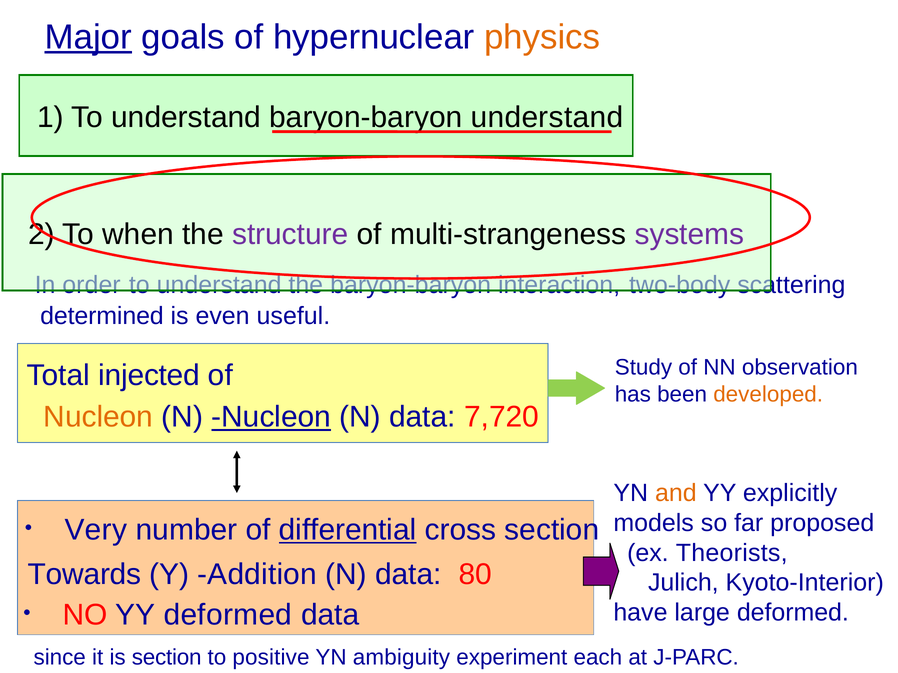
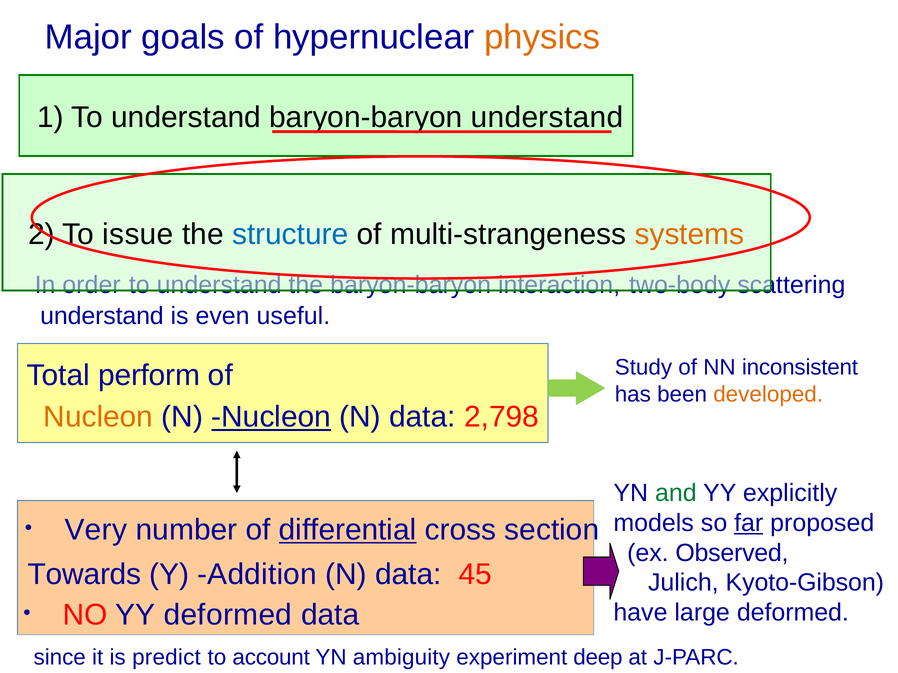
Major underline: present -> none (88, 37)
when: when -> issue (138, 235)
structure colour: purple -> blue (290, 235)
systems colour: purple -> orange (689, 235)
determined: determined -> understand (102, 316)
observation: observation -> inconsistent (800, 368)
injected: injected -> perform (149, 375)
7,720: 7,720 -> 2,798 (502, 417)
and colour: orange -> green (676, 493)
far underline: none -> present (749, 523)
Theorists: Theorists -> Observed (732, 553)
80: 80 -> 45 (475, 575)
Kyoto-Interior: Kyoto-Interior -> Kyoto-Gibson (805, 583)
is section: section -> predict (166, 658)
positive: positive -> account (271, 658)
each: each -> deep (598, 658)
